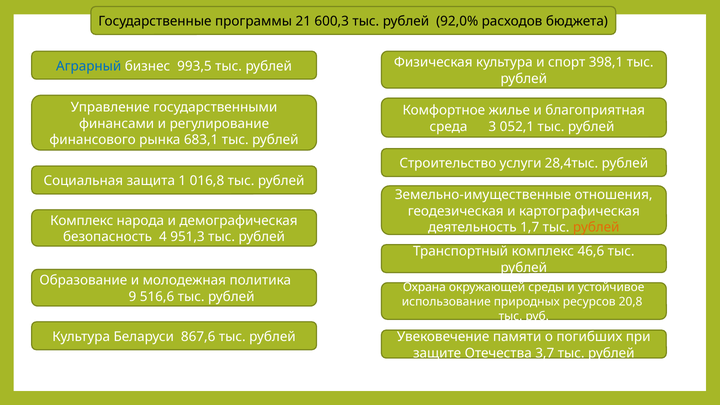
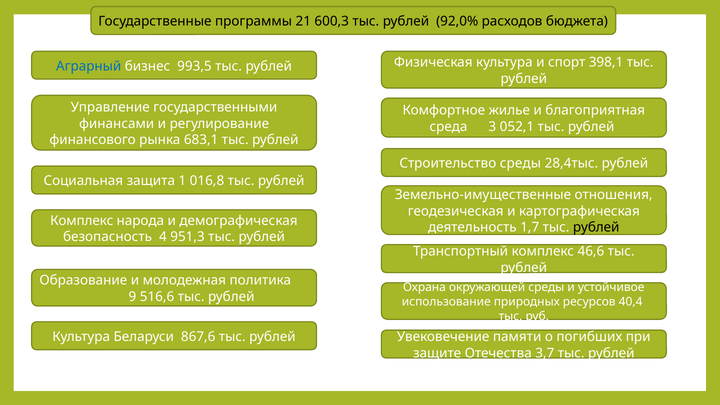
Строительство услуги: услуги -> среды (520, 163)
рублей colour: orange -> black (596, 227)
20,8: 20,8 -> 40,4 (631, 302)
